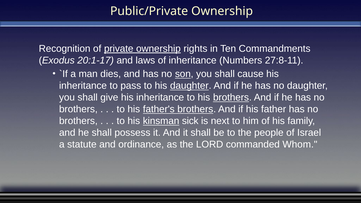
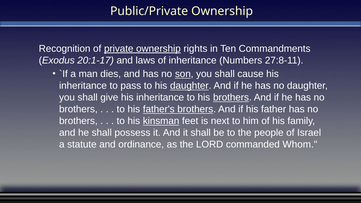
sick: sick -> feet (190, 121)
